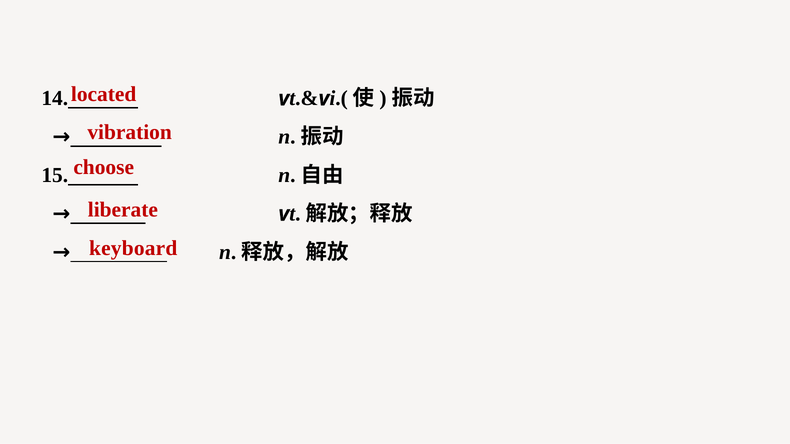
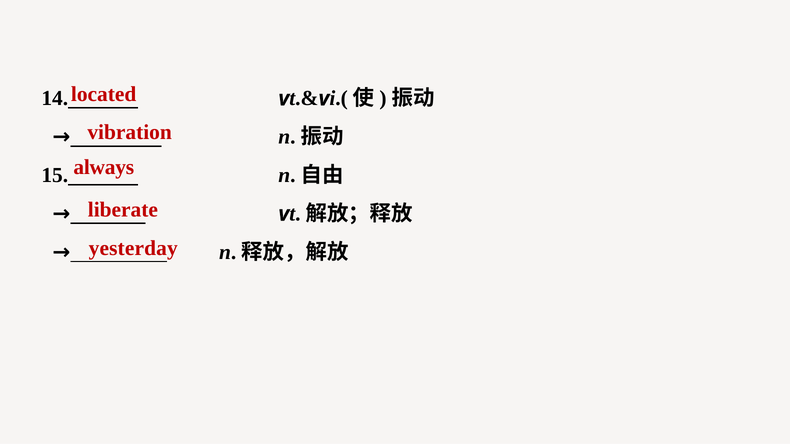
choose: choose -> always (104, 167)
keyboard: keyboard -> yesterday (133, 248)
